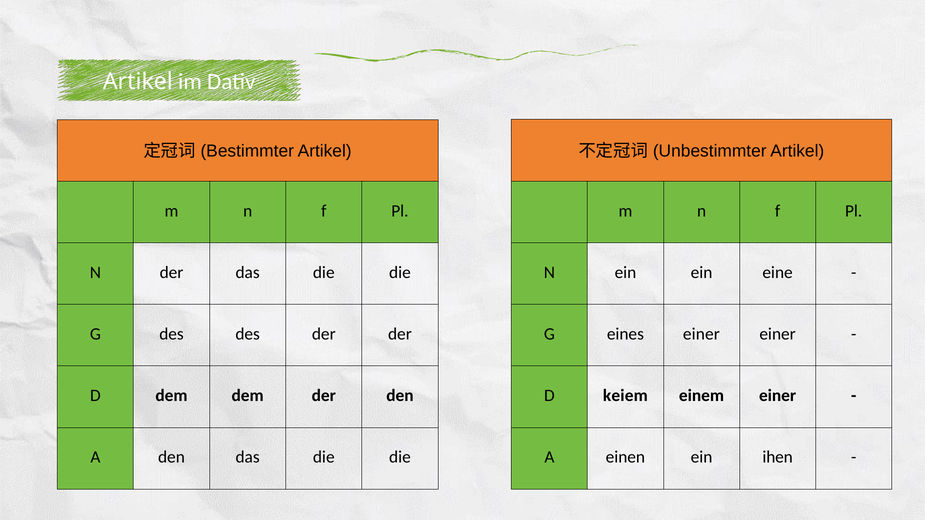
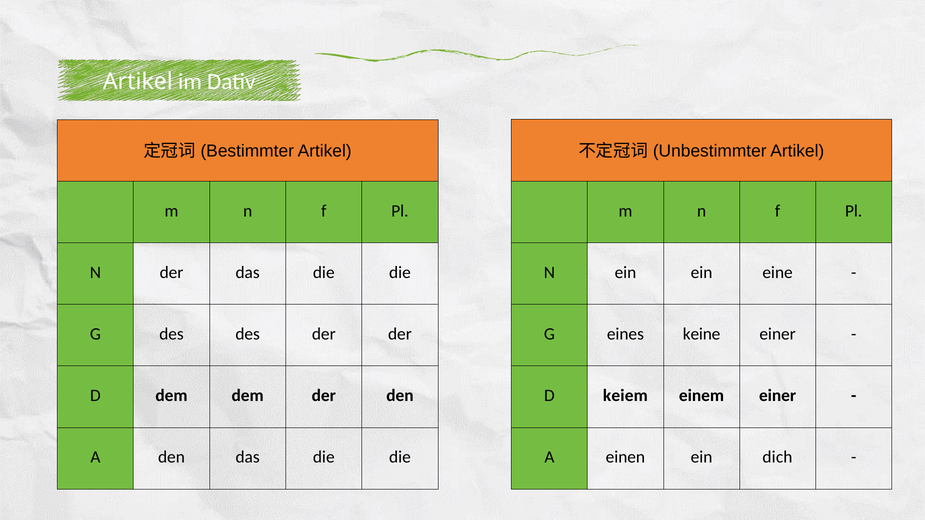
eines einer: einer -> keine (702, 334)
ihen: ihen -> dich (777, 458)
